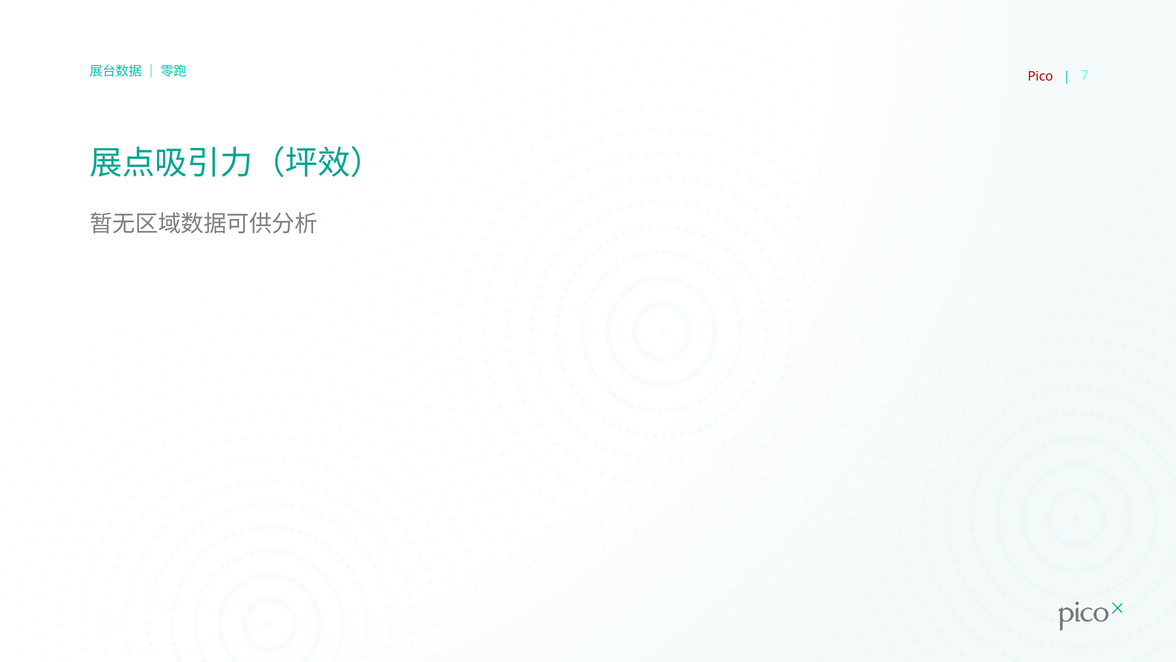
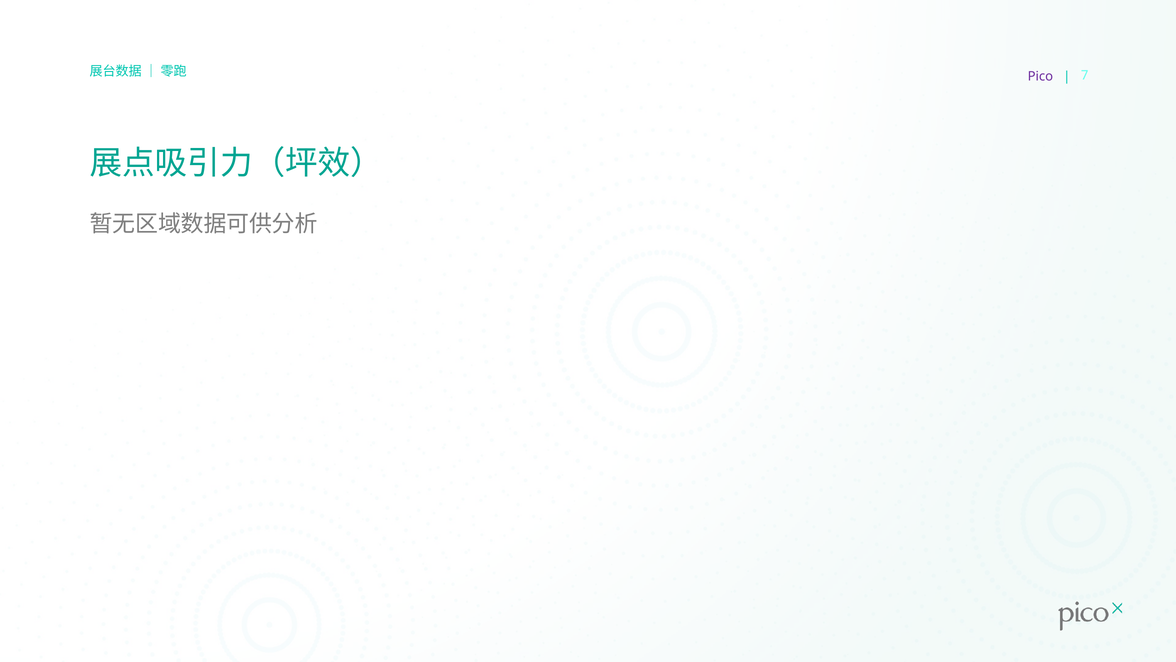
Pico colour: red -> purple (1040, 76)
